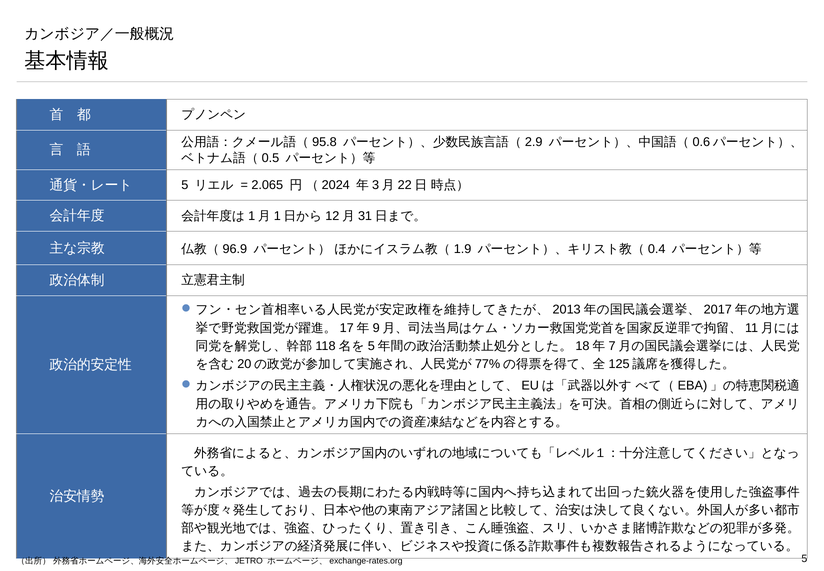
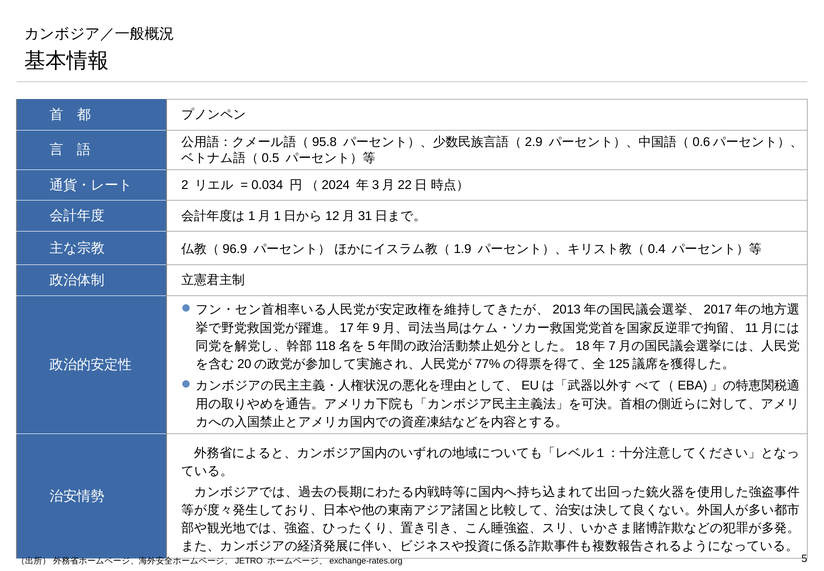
5: 5 -> 2 (185, 185)
2.065: 2.065 -> 0.034 (267, 185)
